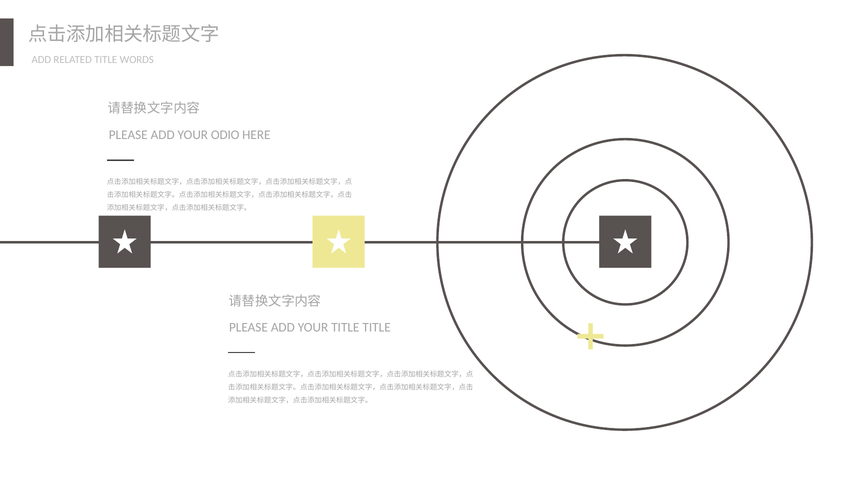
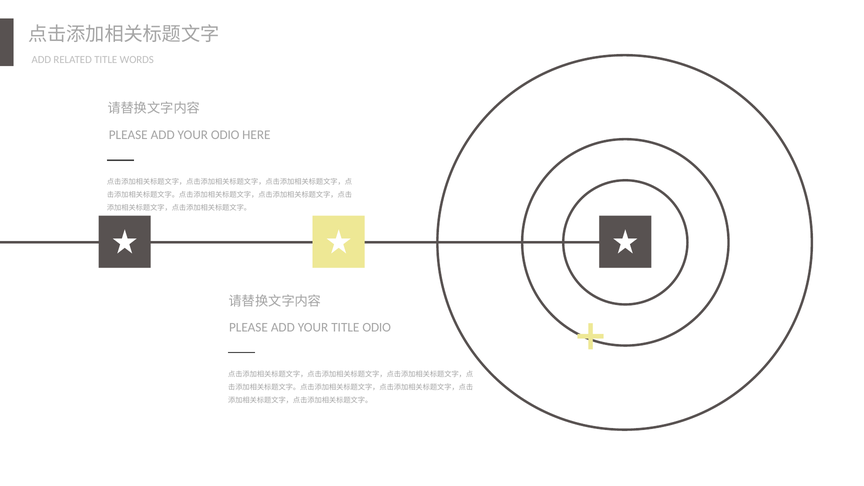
TITLE TITLE: TITLE -> ODIO (377, 327)
